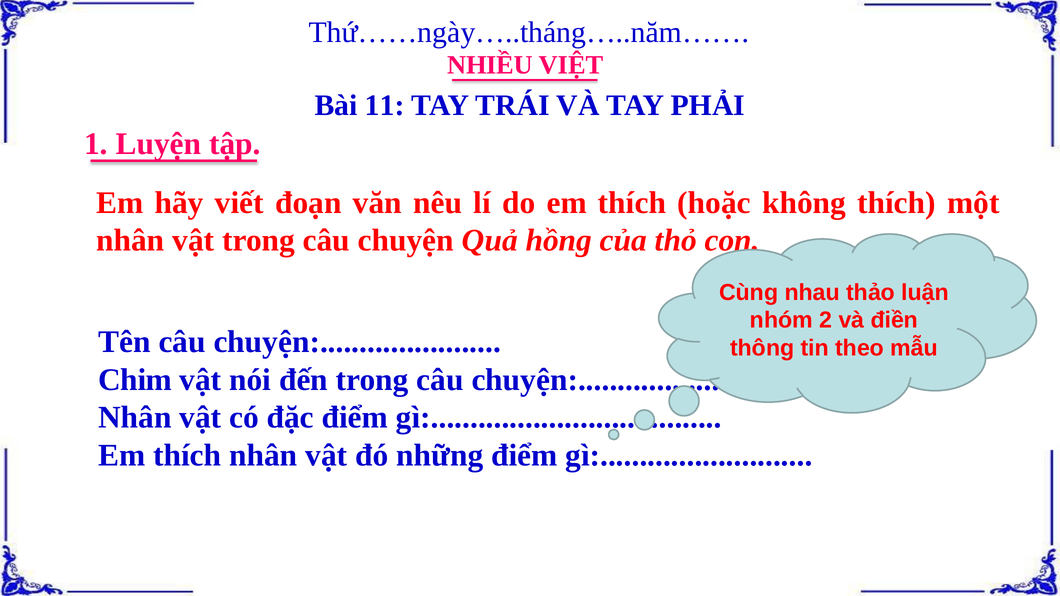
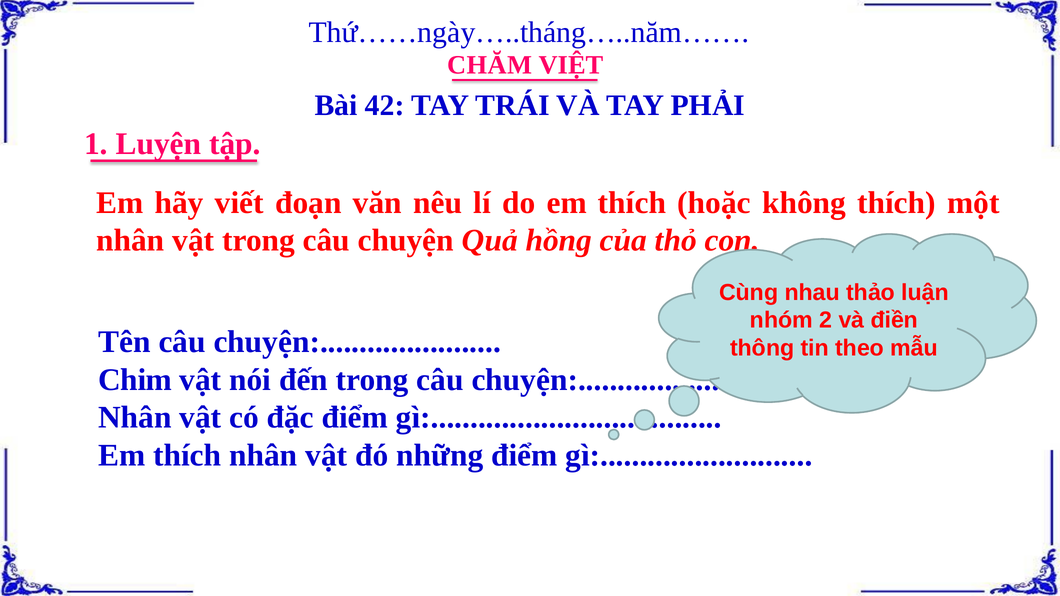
NHIỀU: NHIỀU -> CHĂM (490, 65)
11: 11 -> 42 (385, 105)
